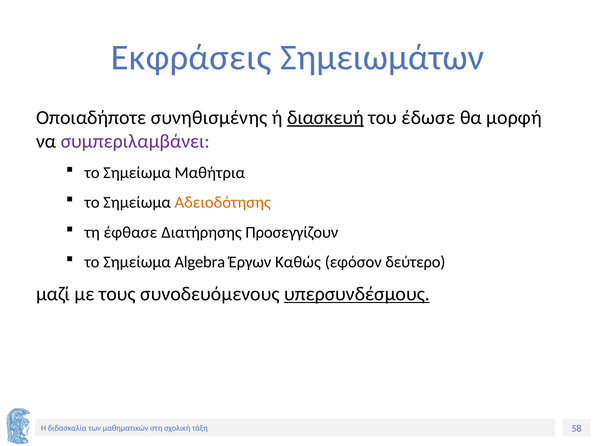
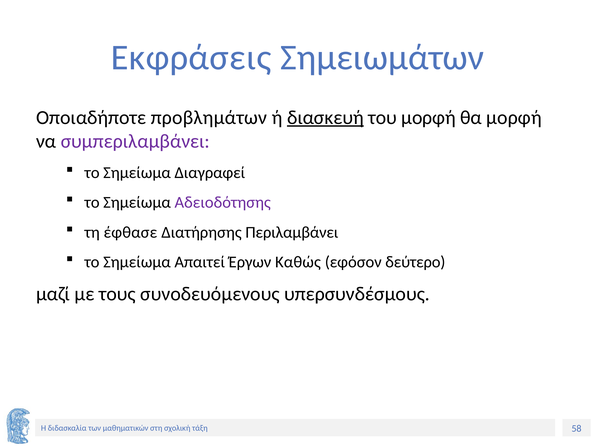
συνηθισμένης: συνηθισμένης -> προβλημάτων (209, 118)
του έδωσε: έδωσε -> μορφή (428, 118)
Μαθήτρια: Μαθήτρια -> Διαγραφεί (210, 173)
Αδειοδότησης colour: orange -> purple (223, 203)
Προσεγγίζουν: Προσεγγίζουν -> Περιλαμβάνει (292, 232)
Algebra: Algebra -> Απαιτεί (200, 262)
υπερσυνδέσμους underline: present -> none (357, 294)
